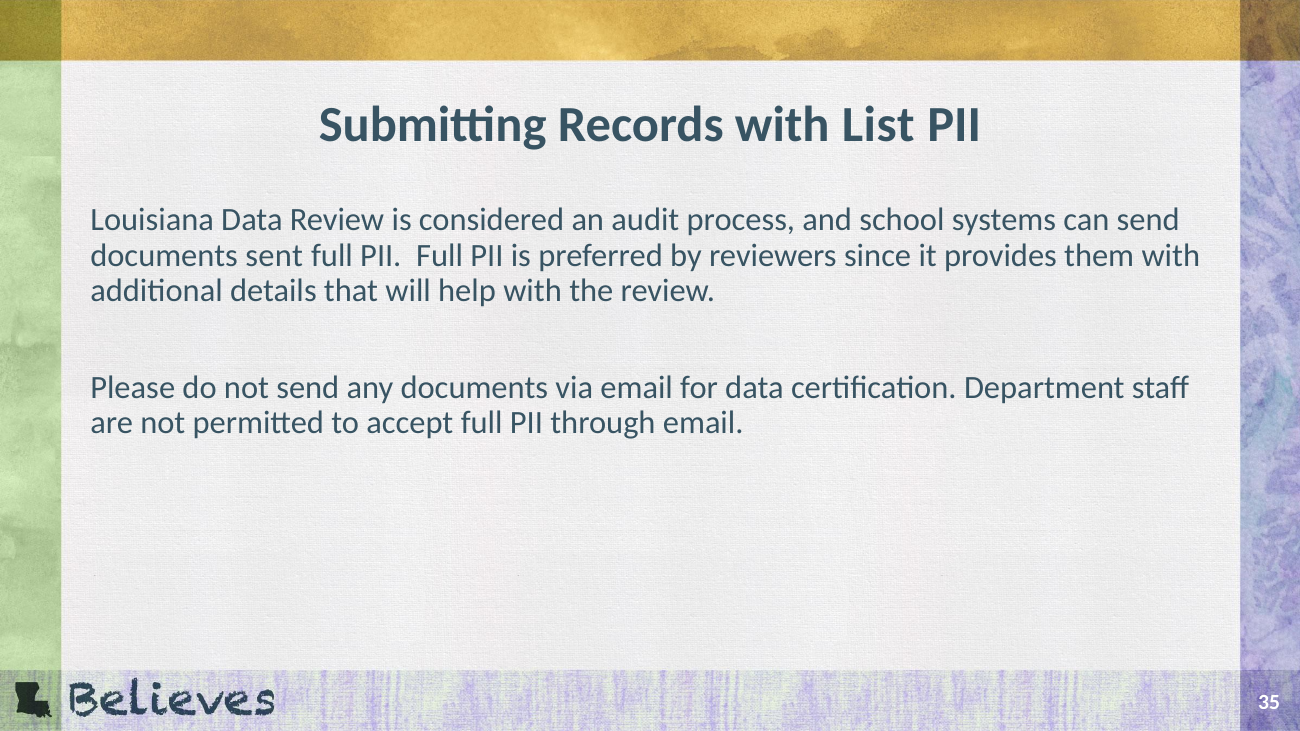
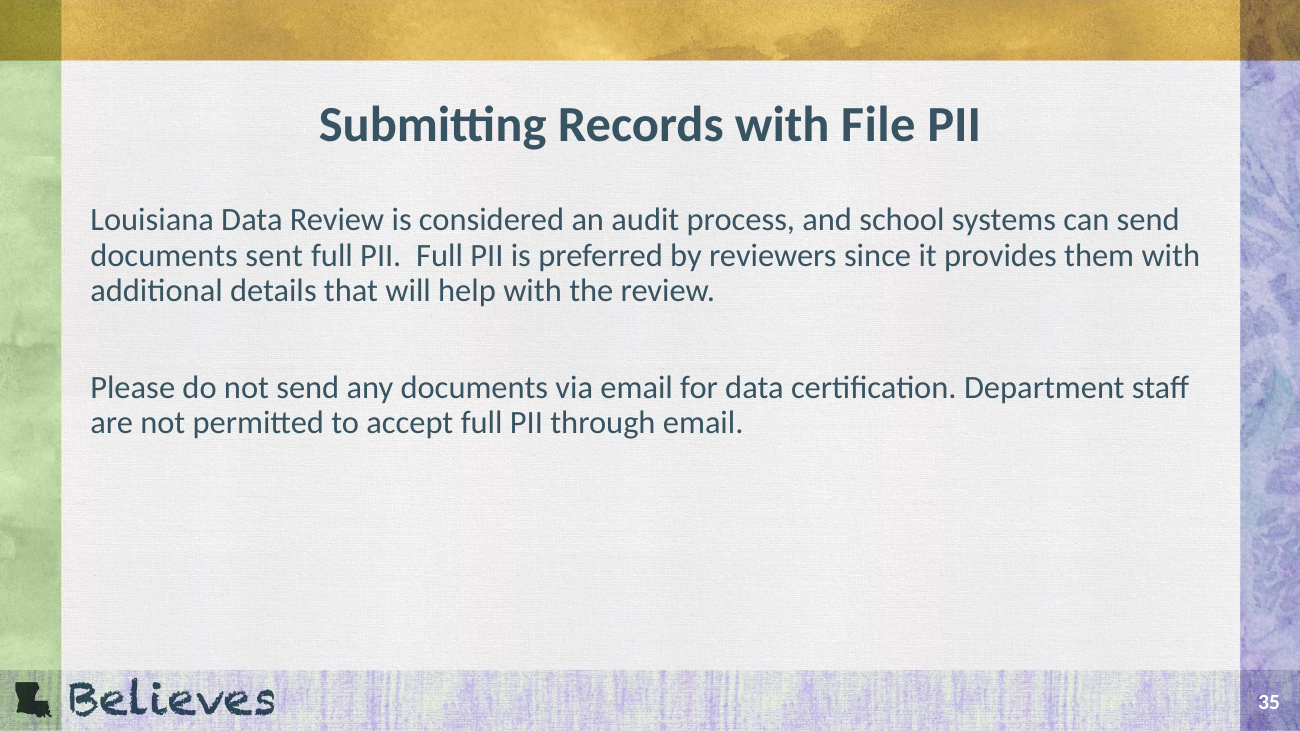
List: List -> File (878, 125)
